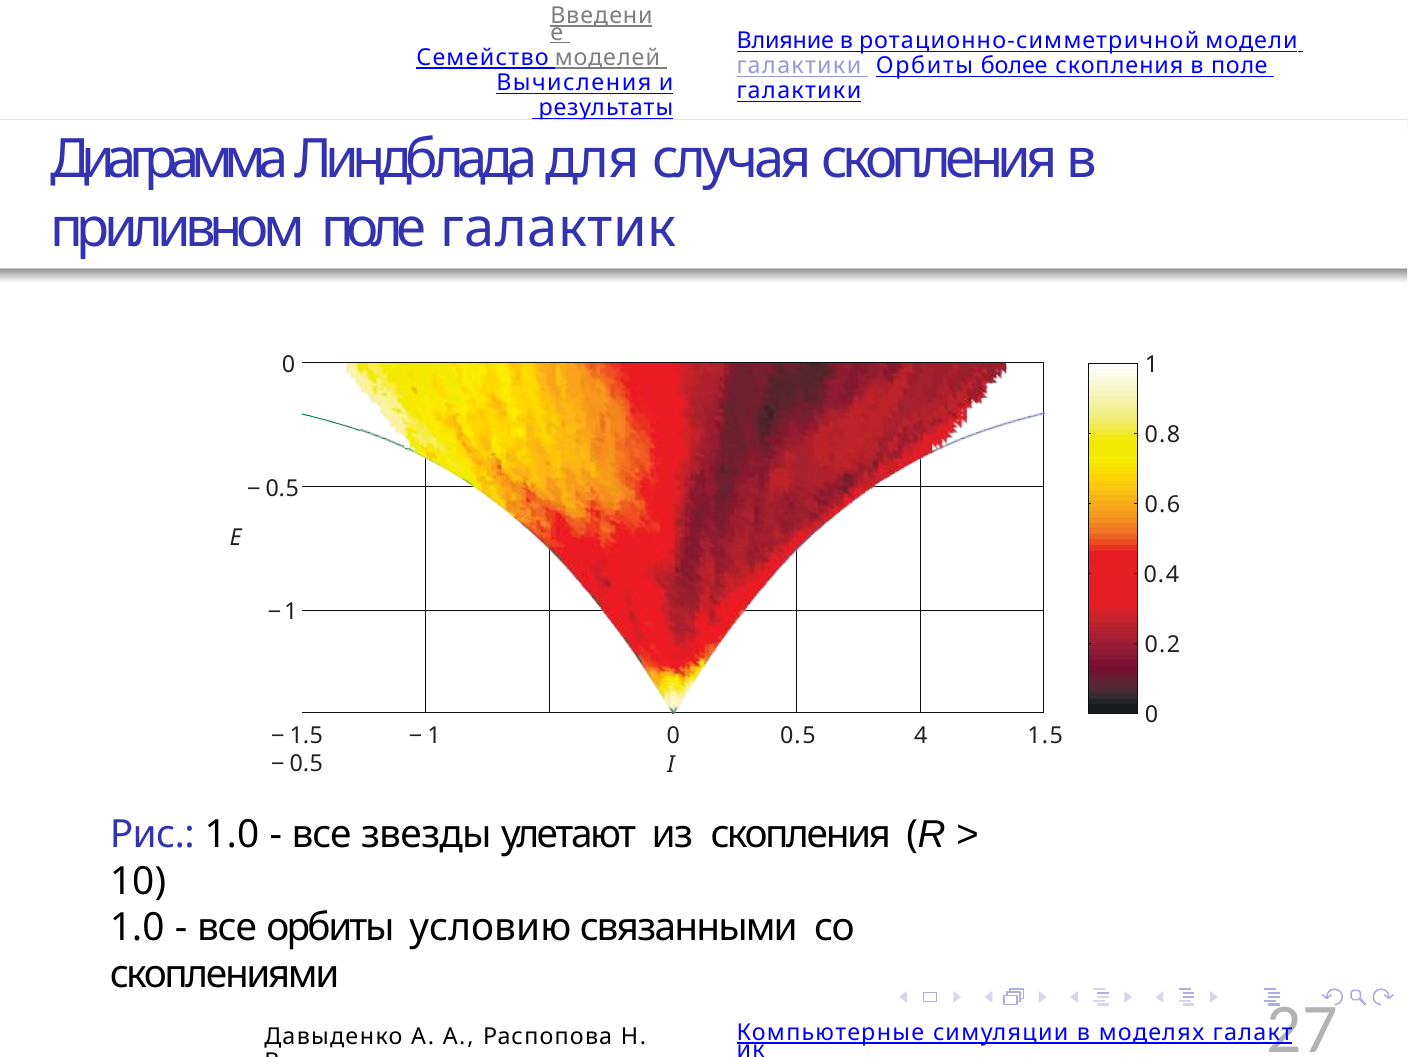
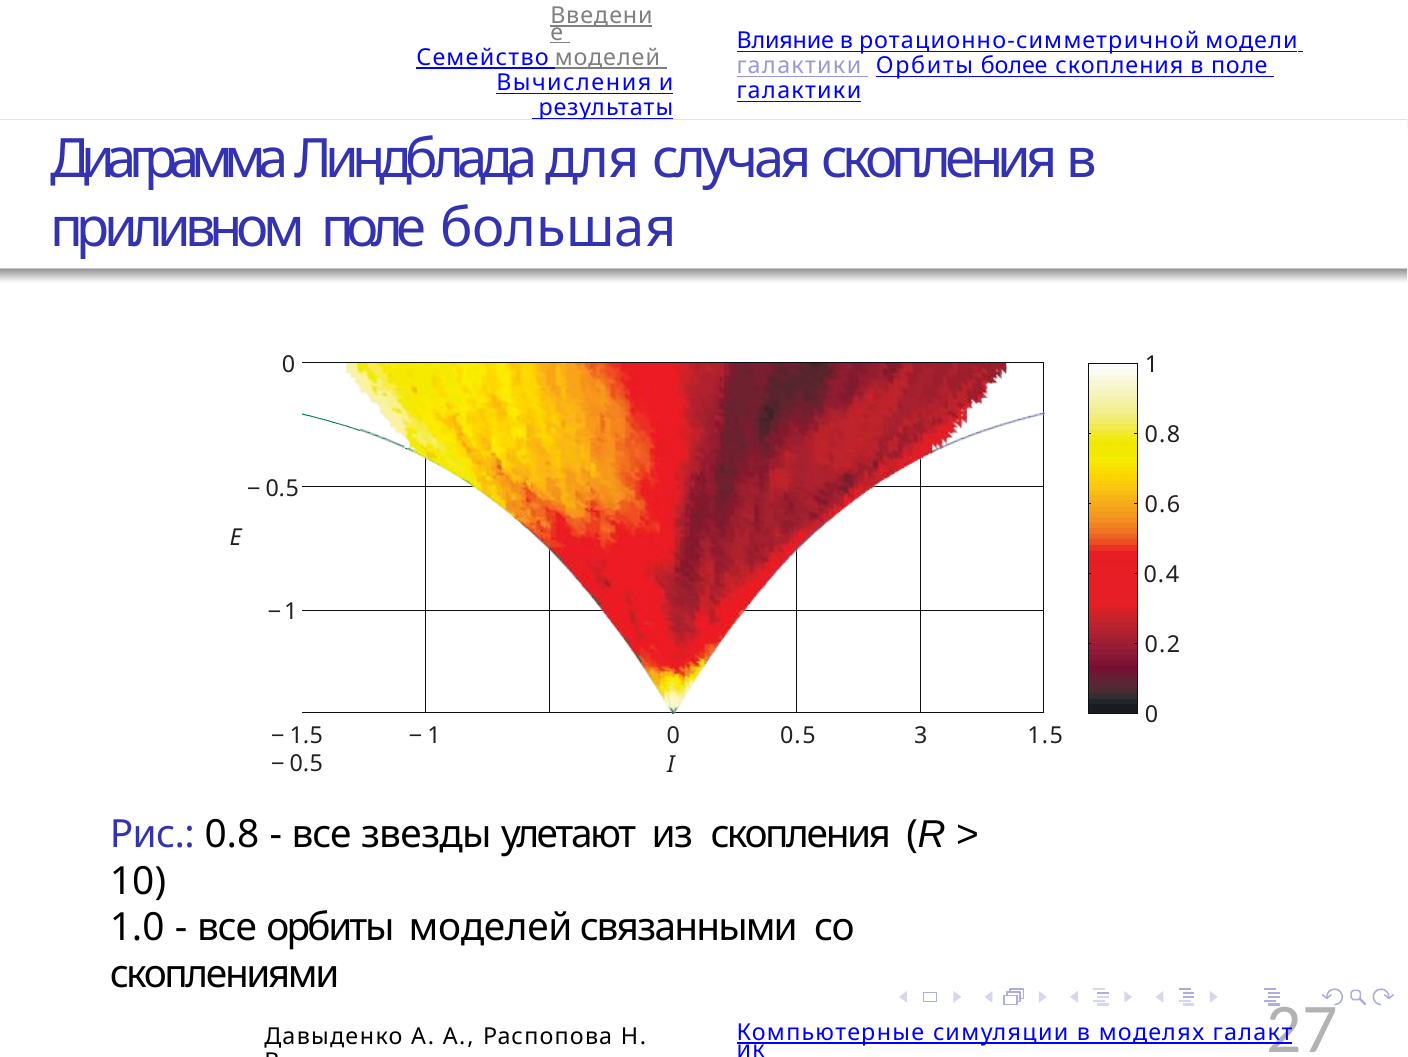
галактик: галактик -> большая (558, 228)
4: 4 -> 3 (921, 736)
Рис 1.0: 1.0 -> 0.8 (232, 835)
орбиты условию: условию -> моделей (491, 928)
